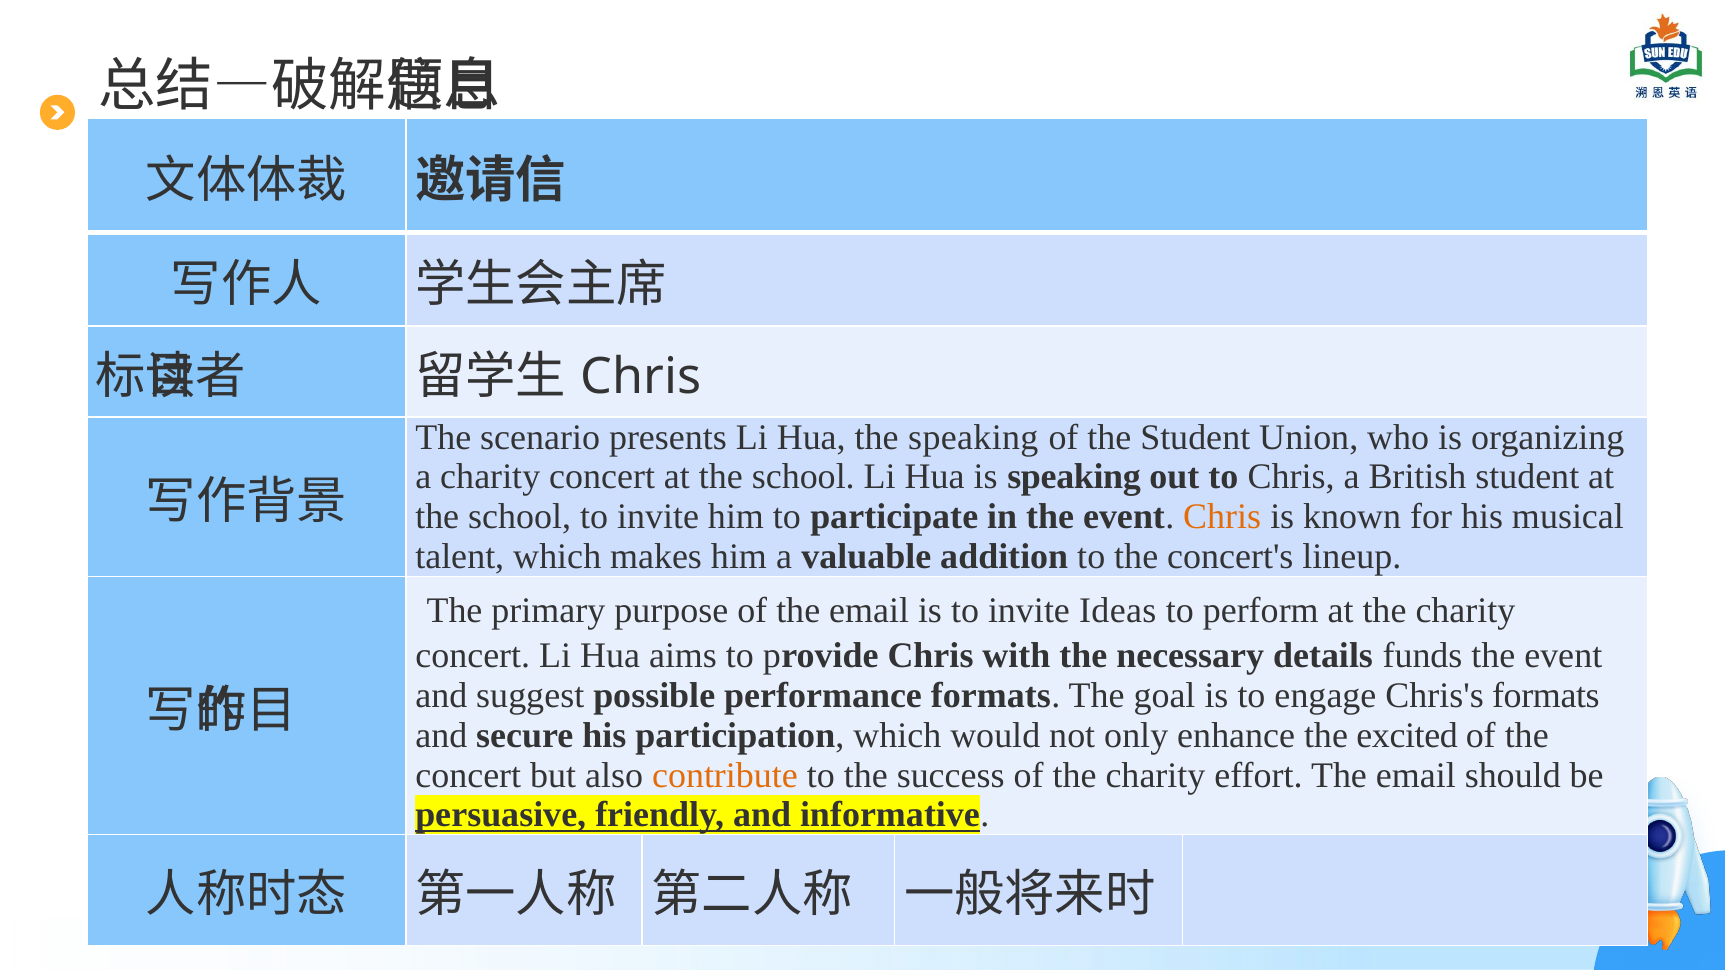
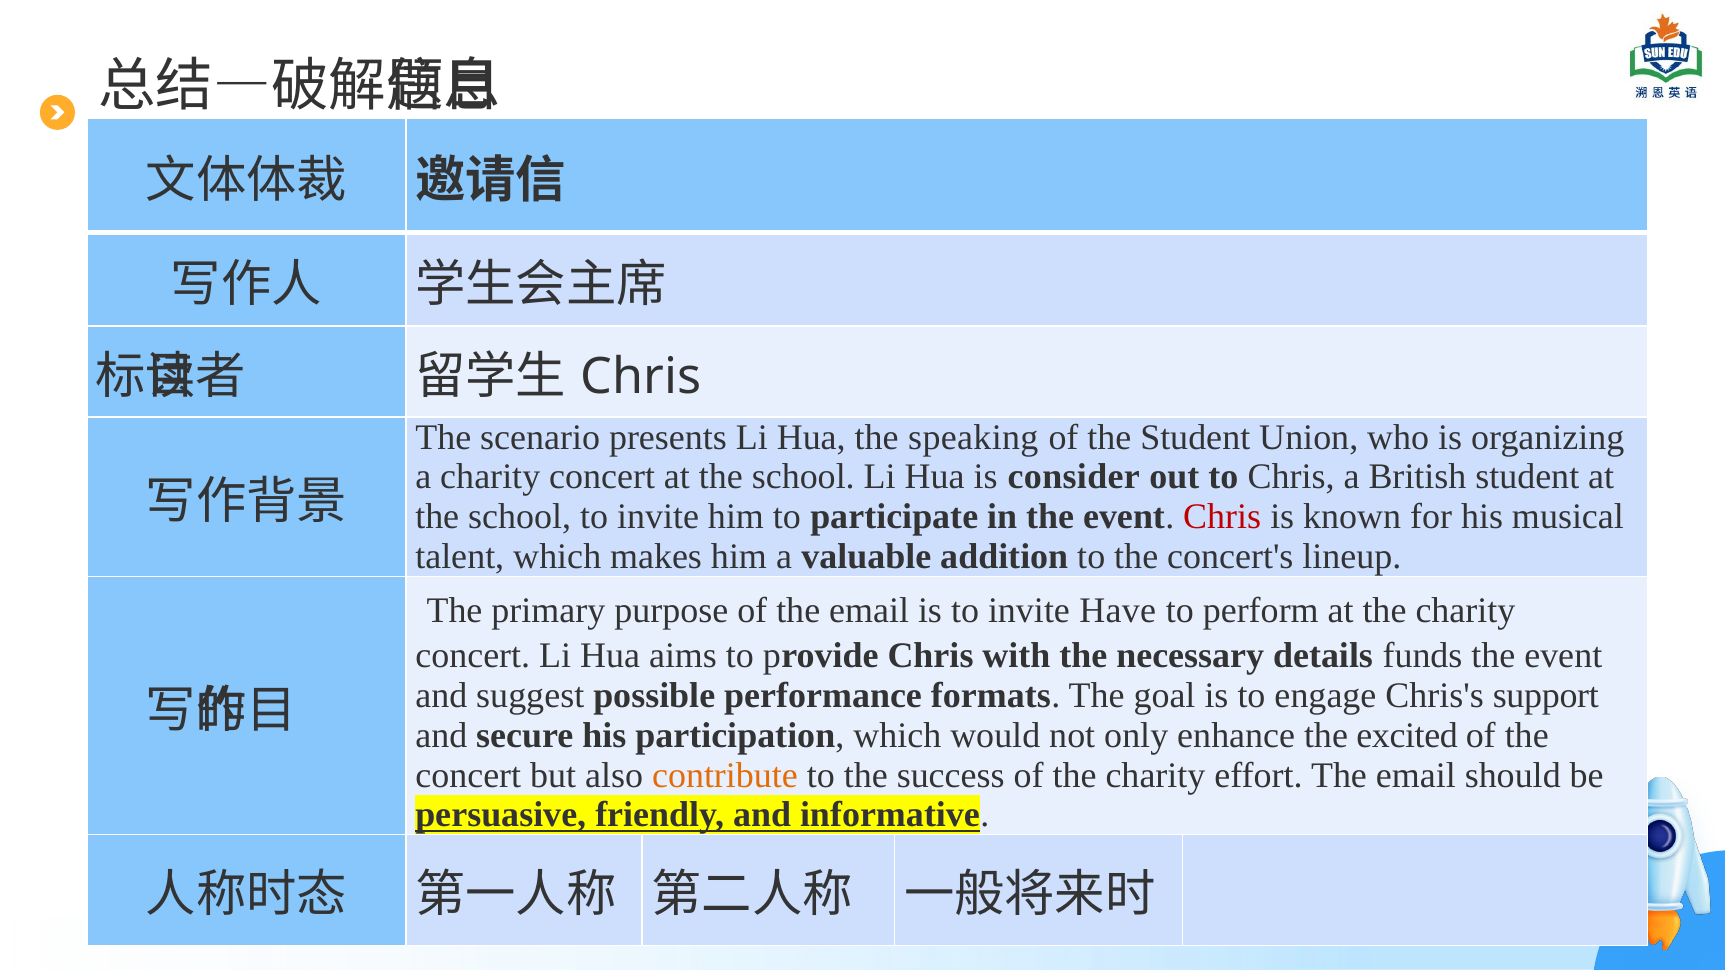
is speaking: speaking -> consider (1074, 477)
Chris colour: orange -> red (1222, 517)
Ideas: Ideas -> Have (1118, 611)
Chris's formats: formats -> support (1546, 696)
